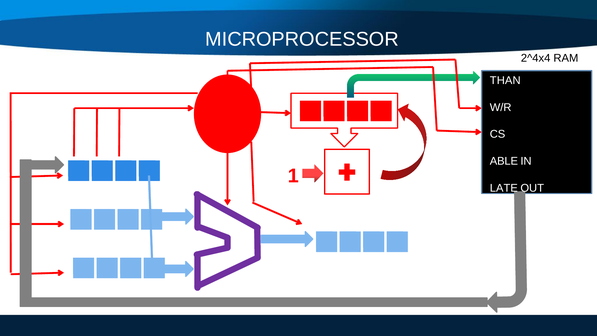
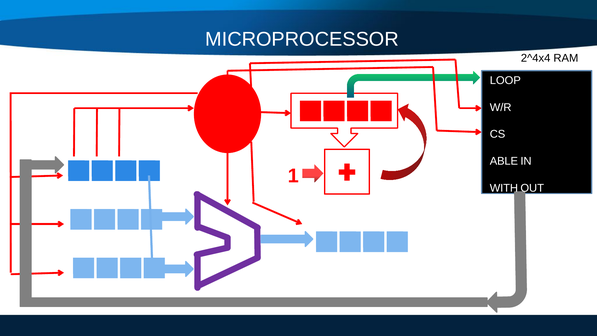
THAN: THAN -> LOOP (505, 80)
LATE: LATE -> WITH (504, 188)
